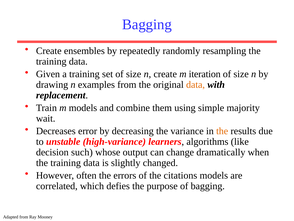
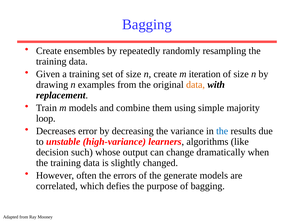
wait: wait -> loop (46, 118)
the colour: orange -> blue (222, 131)
citations: citations -> generate (180, 175)
